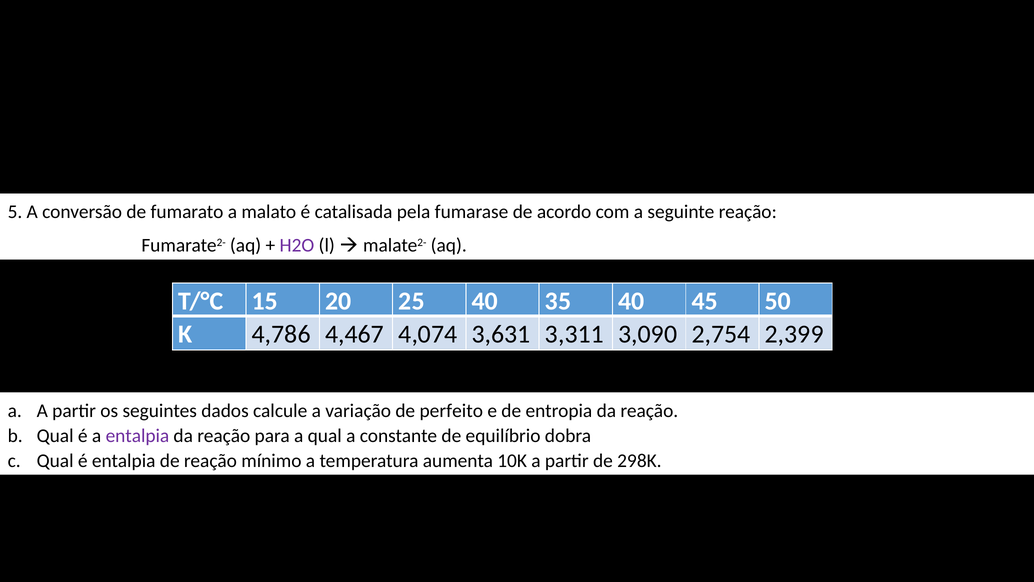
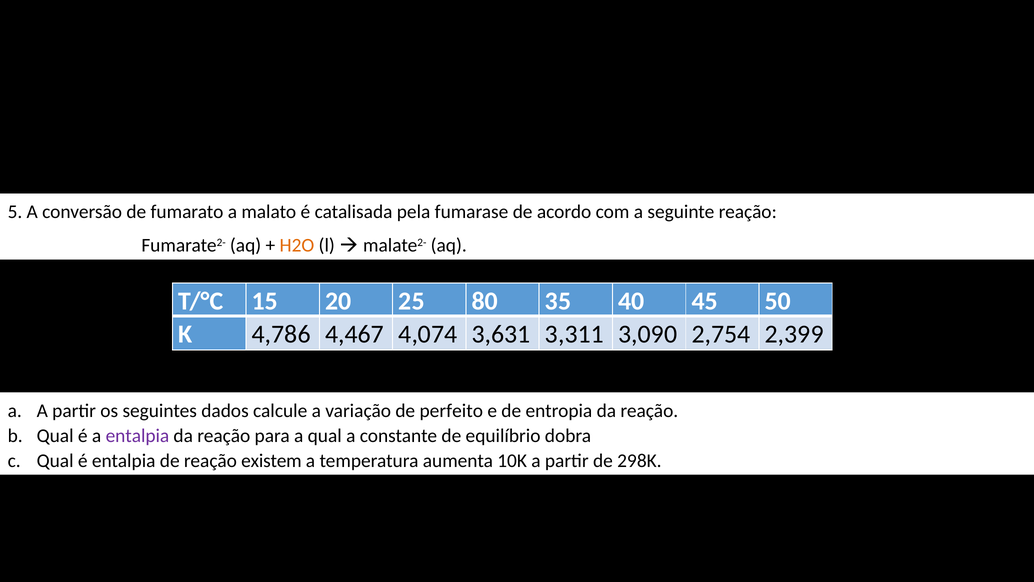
H2O colour: purple -> orange (297, 245)
25 40: 40 -> 80 (485, 301)
mínimo: mínimo -> existem (271, 460)
